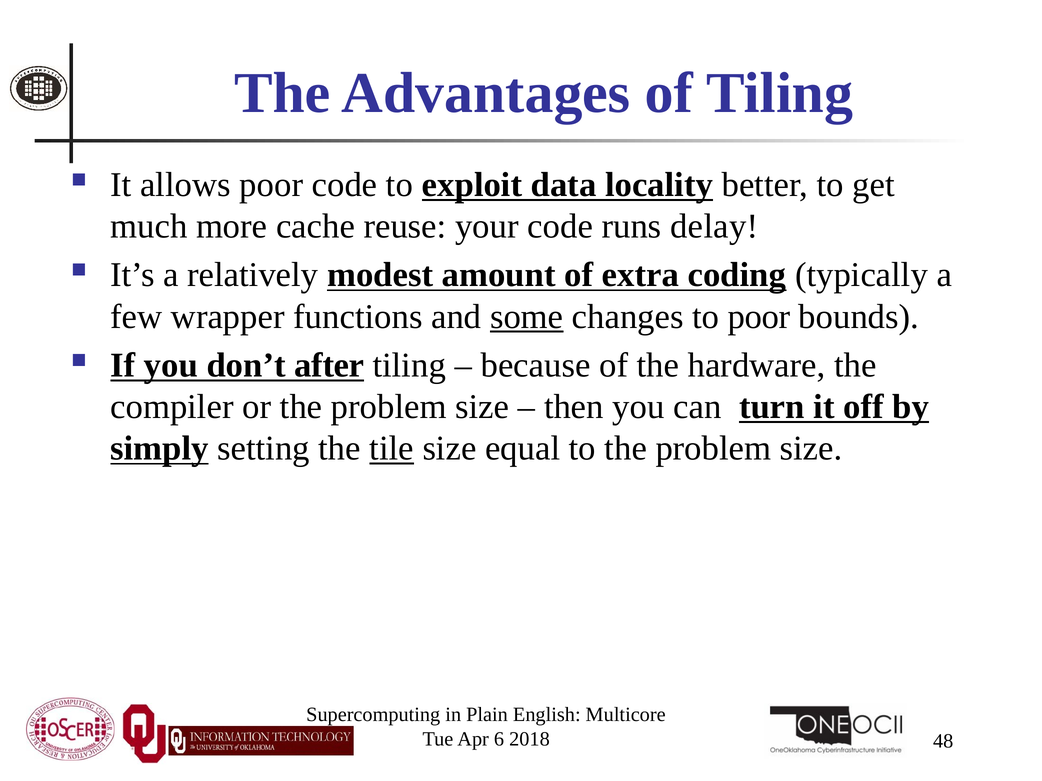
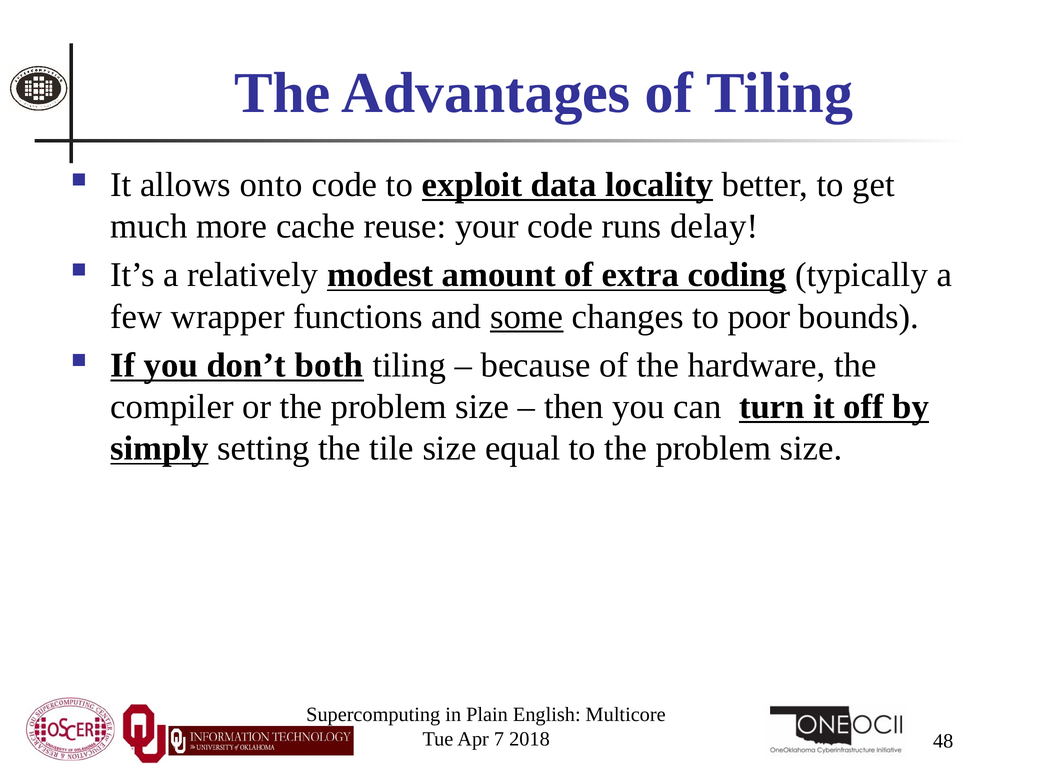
allows poor: poor -> onto (271, 185)
after: after -> both (329, 365)
tile underline: present -> none (392, 449)
6: 6 -> 7 (499, 739)
